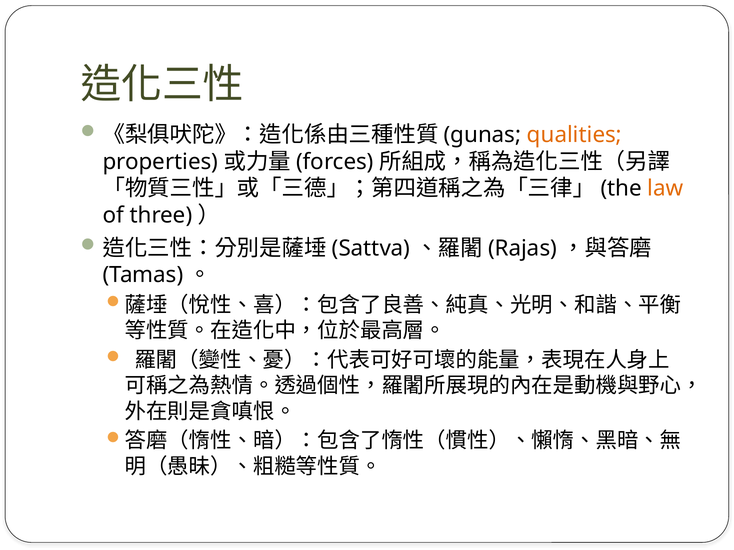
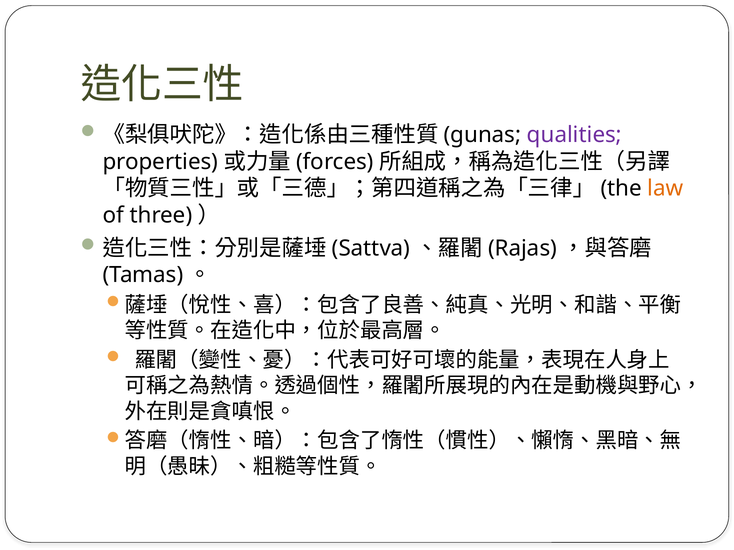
qualities colour: orange -> purple (574, 135)
